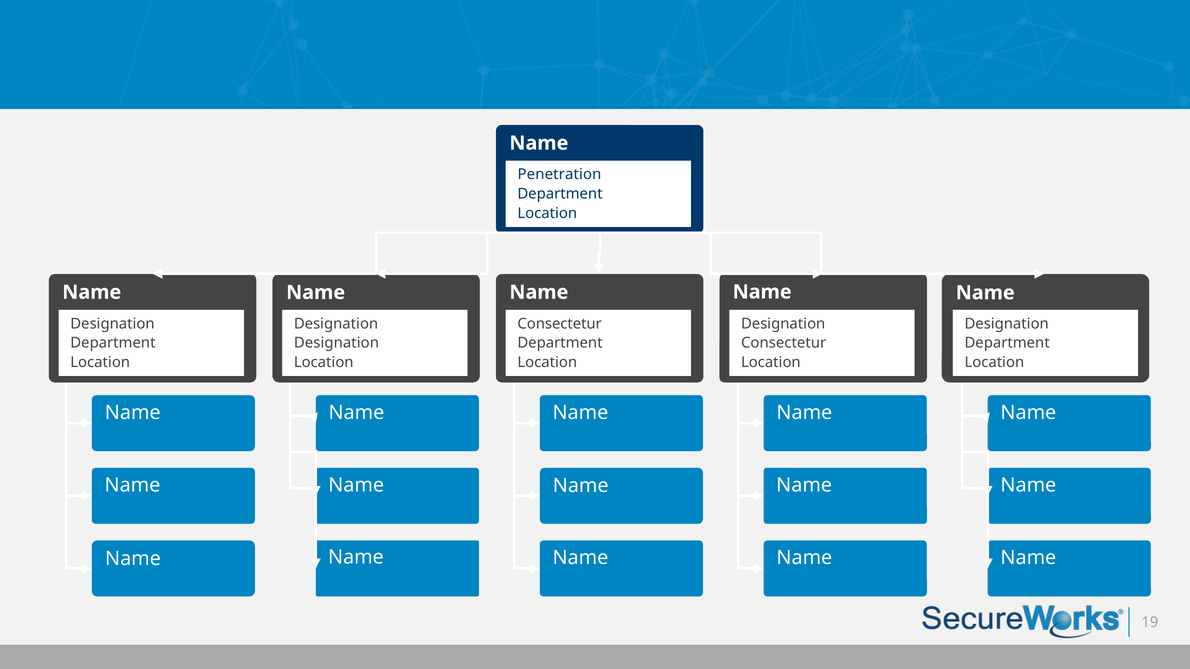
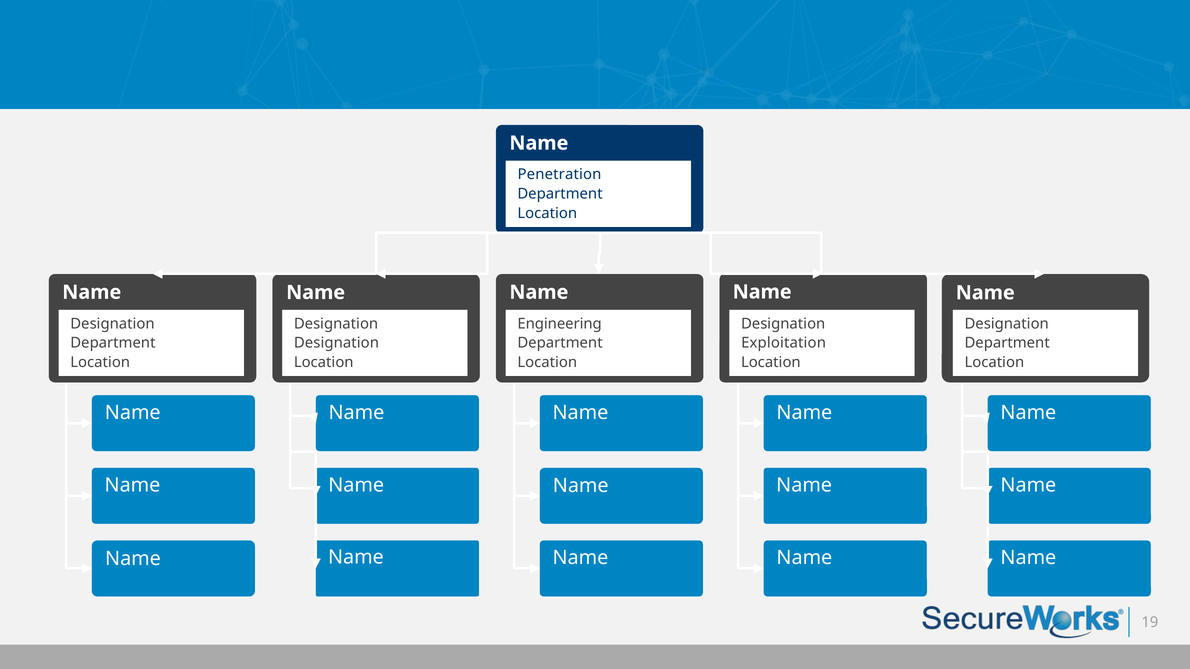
Consectetur: Consectetur -> Engineering (560, 324)
Consectetur: Consectetur -> Exploitation (784, 343)
